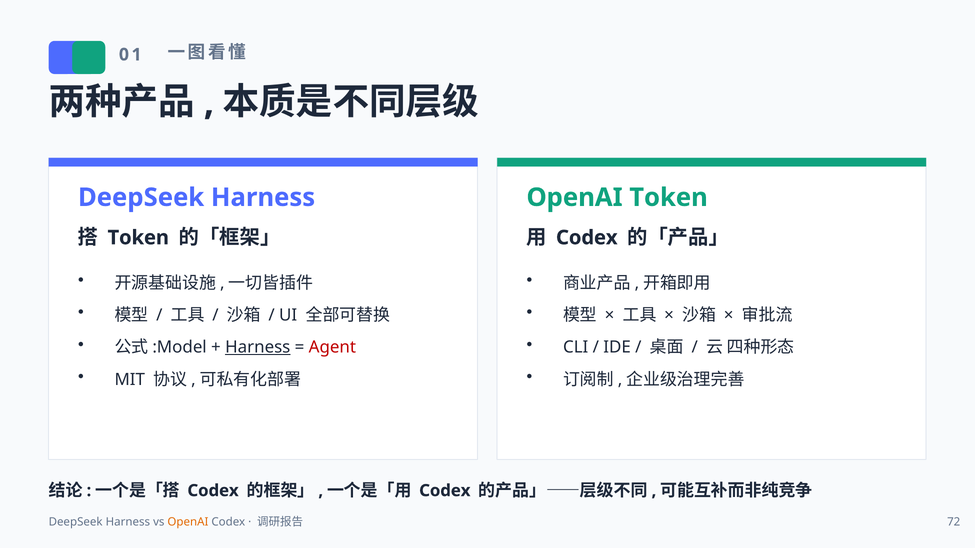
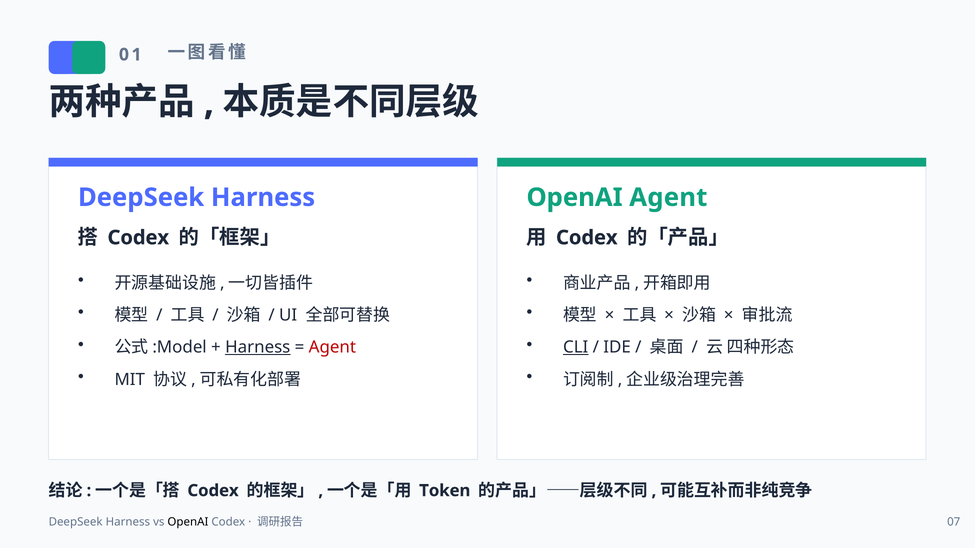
OpenAI Token: Token -> Agent (668, 198)
Token: Token -> Codex (138, 238)
CLI underline: none -> present (576, 348)
Codex: Codex -> Token (445, 491)
OpenAI colour: orange -> black (188, 523)
72: 72 -> 07 (954, 523)
